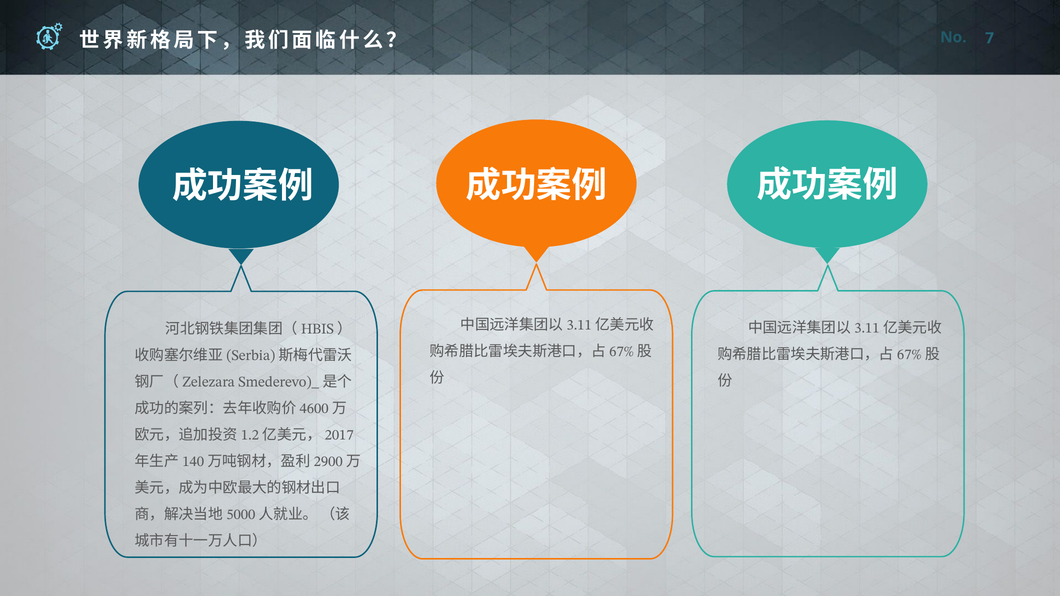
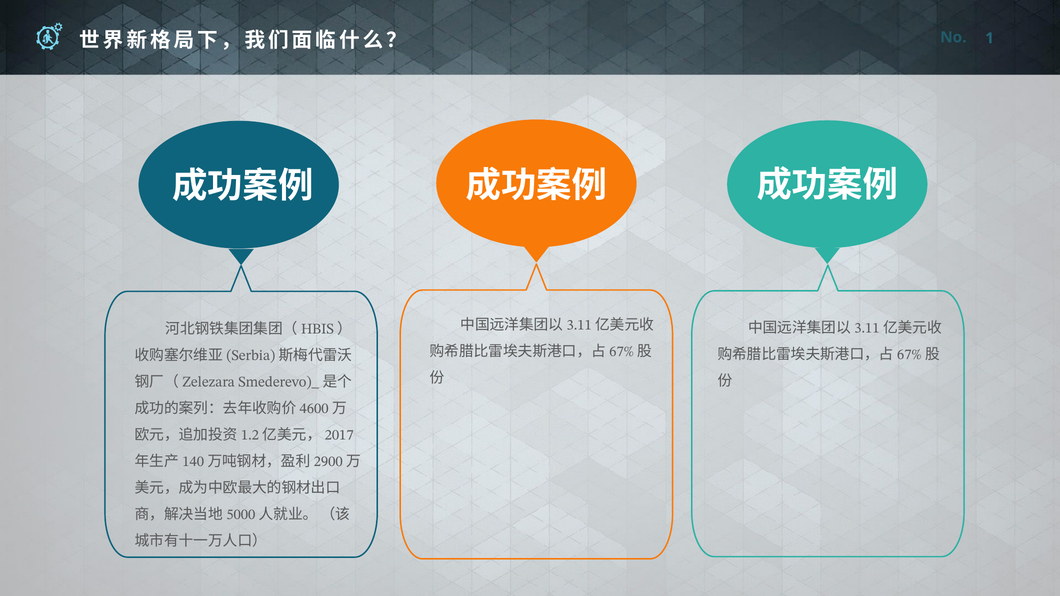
7: 7 -> 1 (990, 38)
